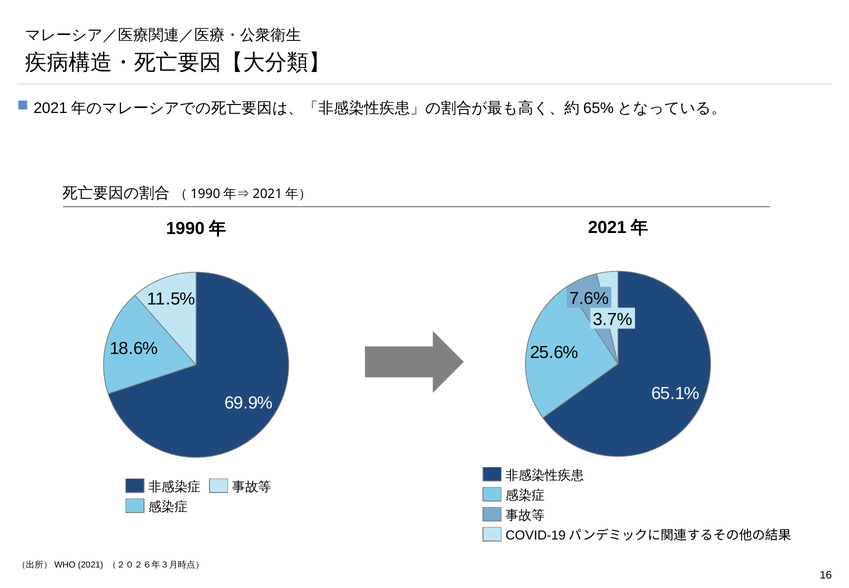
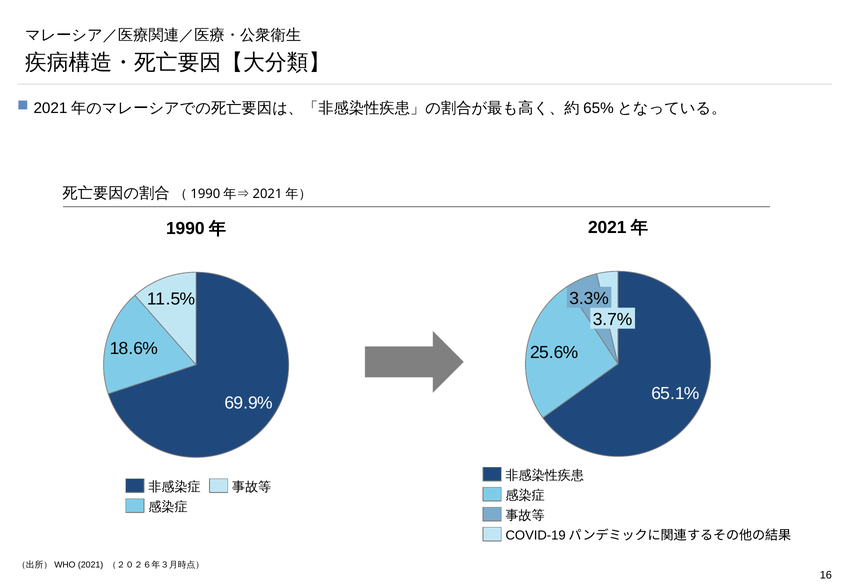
7.6%: 7.6% -> 3.3% (589, 298)
